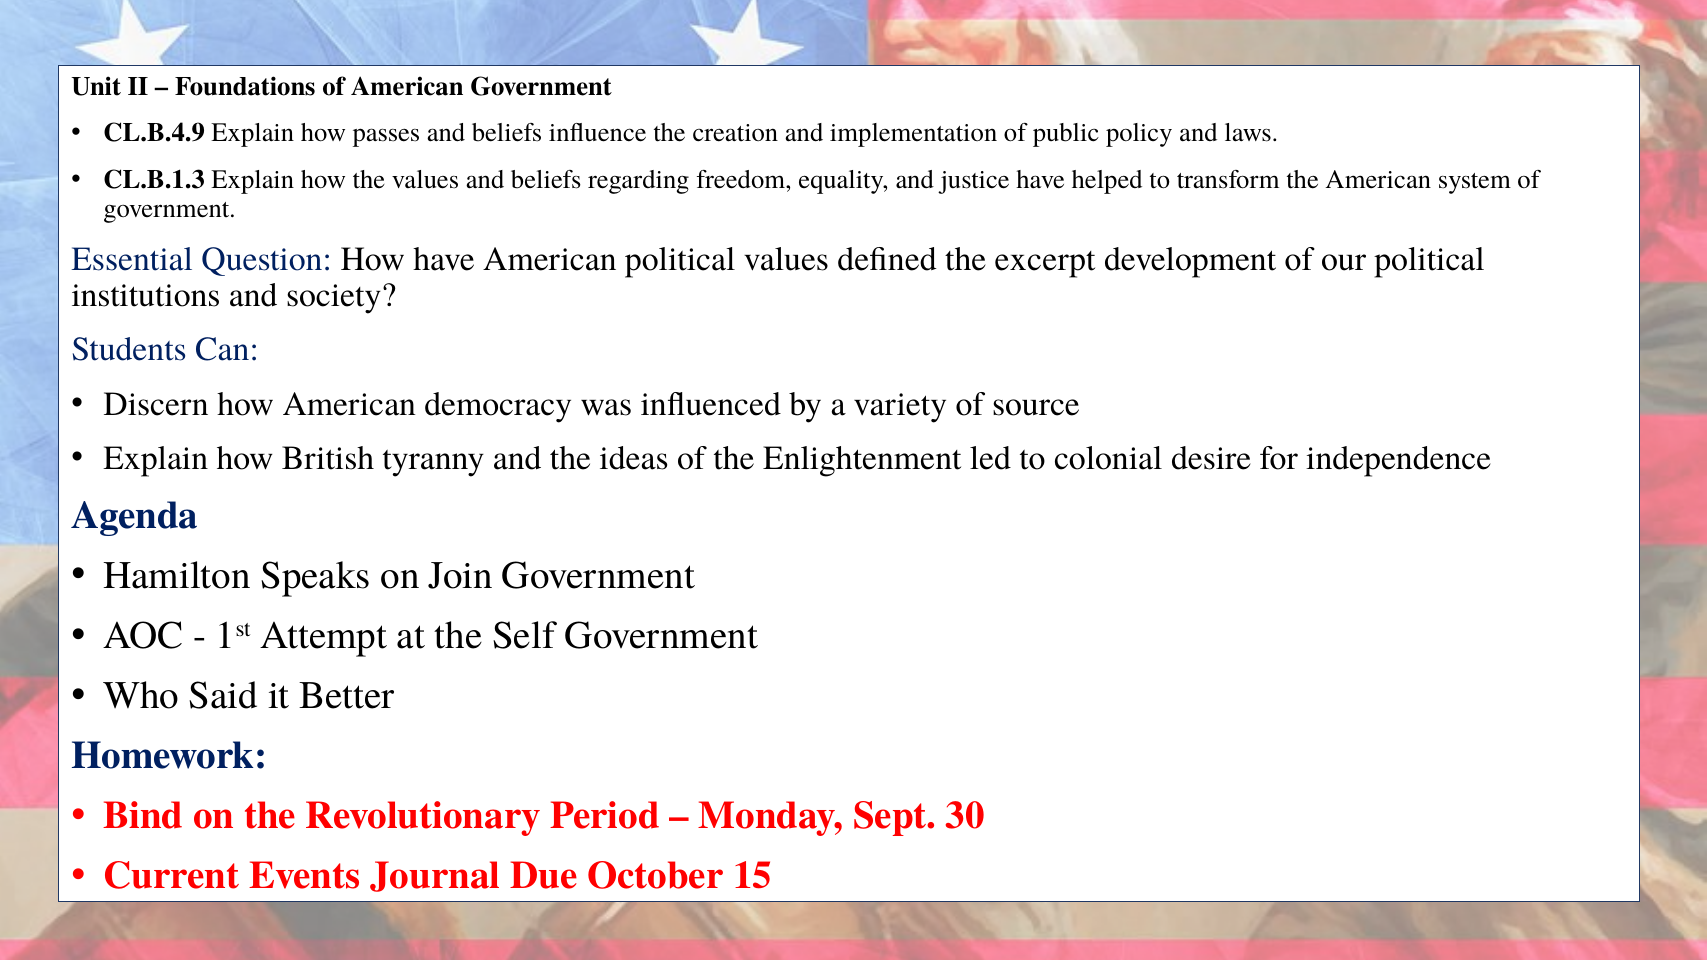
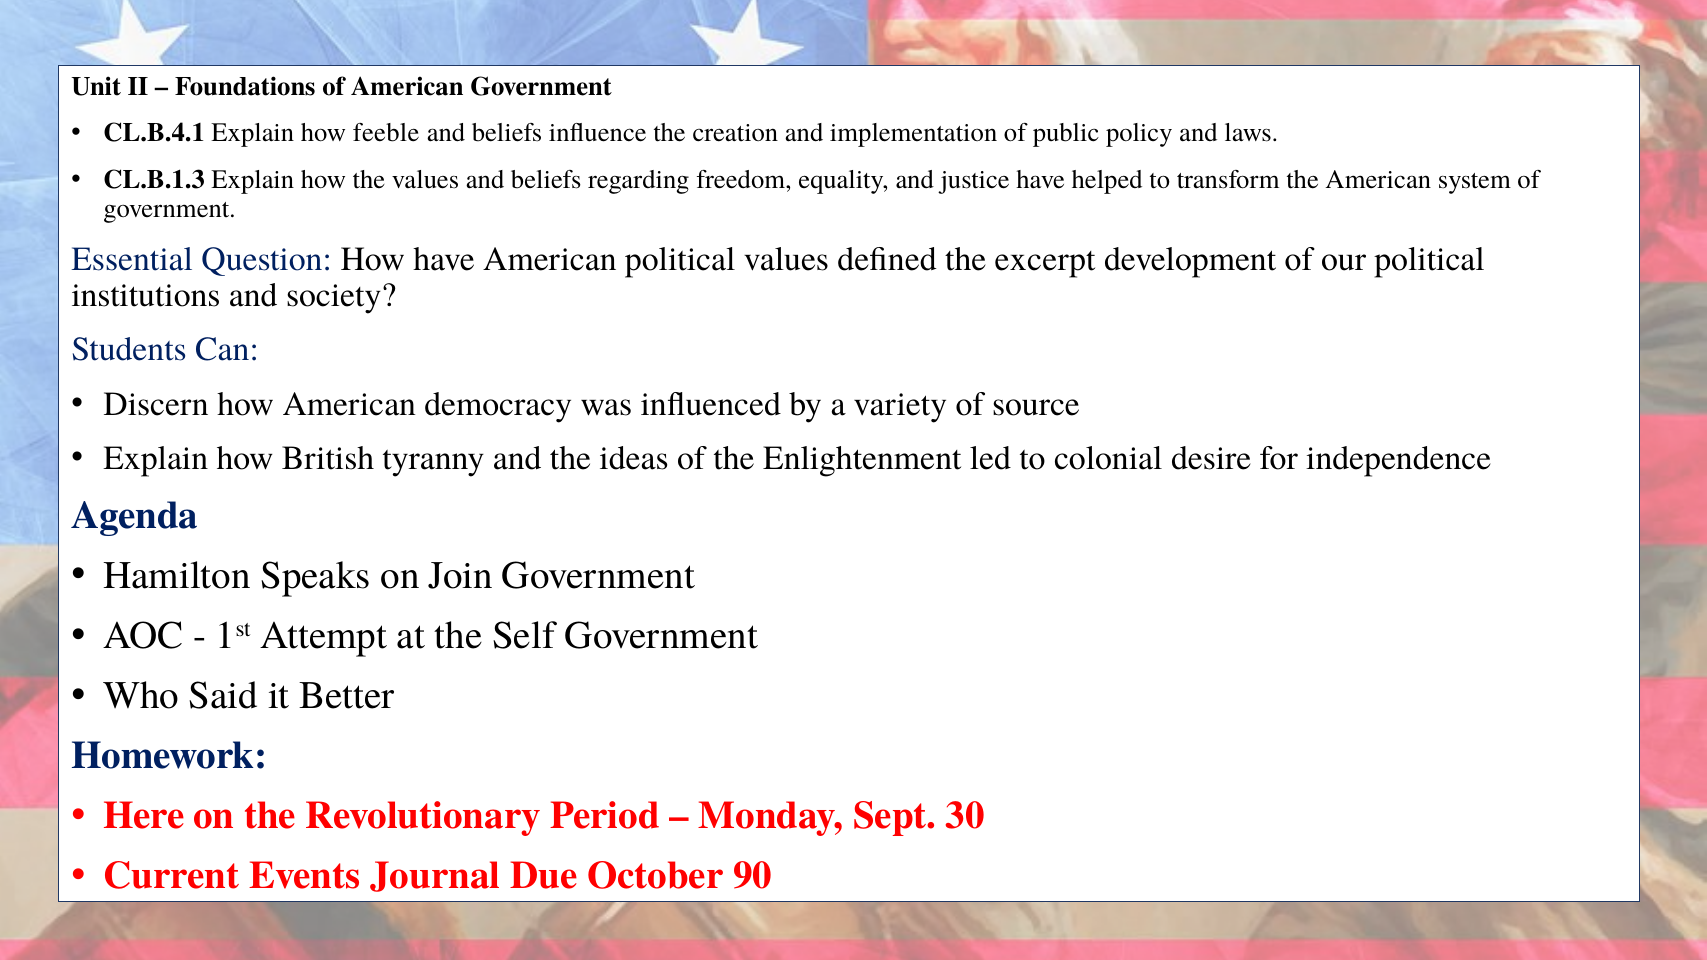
CL.B.4.9: CL.B.4.9 -> CL.B.4.1 (154, 133)
passes: passes -> feeble (386, 133)
Bind: Bind -> Here (144, 816)
15: 15 -> 90 (753, 876)
